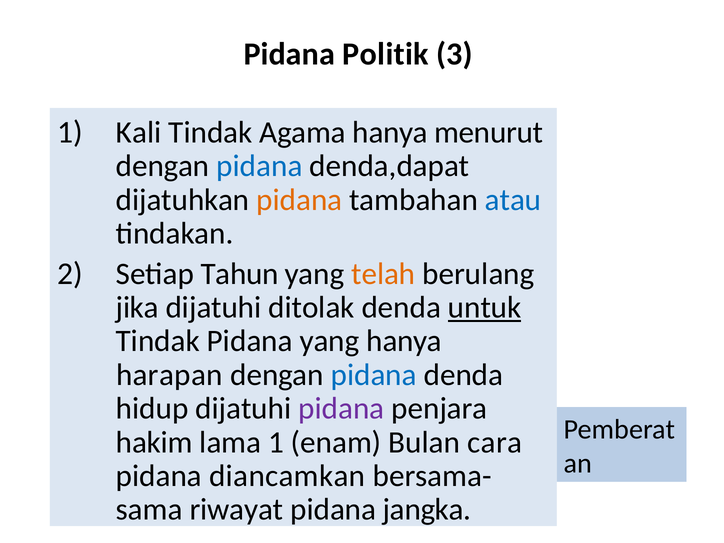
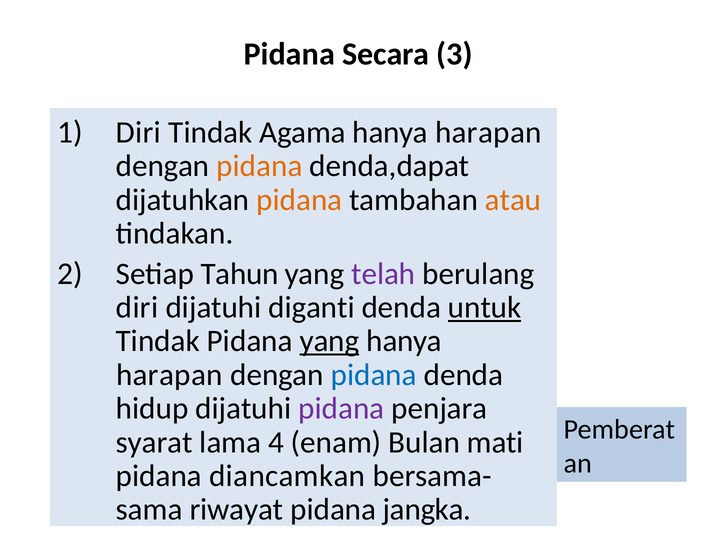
Politik: Politik -> Secara (386, 54)
Kali: Kali -> Diri (138, 132)
menurut: menurut -> harapan (488, 132)
pidana colour: blue -> orange (259, 166)
atau colour: blue -> orange (513, 200)
telah colour: orange -> purple (383, 274)
jika: jika -> diri (137, 307)
ditolak: ditolak -> diganti (312, 307)
yang underline: none -> present (330, 341)
hakim: hakim -> syarat (154, 442)
lama 1: 1 -> 4 (276, 442)
cara: cara -> mati (495, 442)
